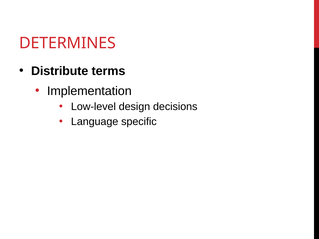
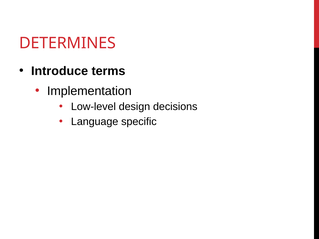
Distribute: Distribute -> Introduce (60, 71)
